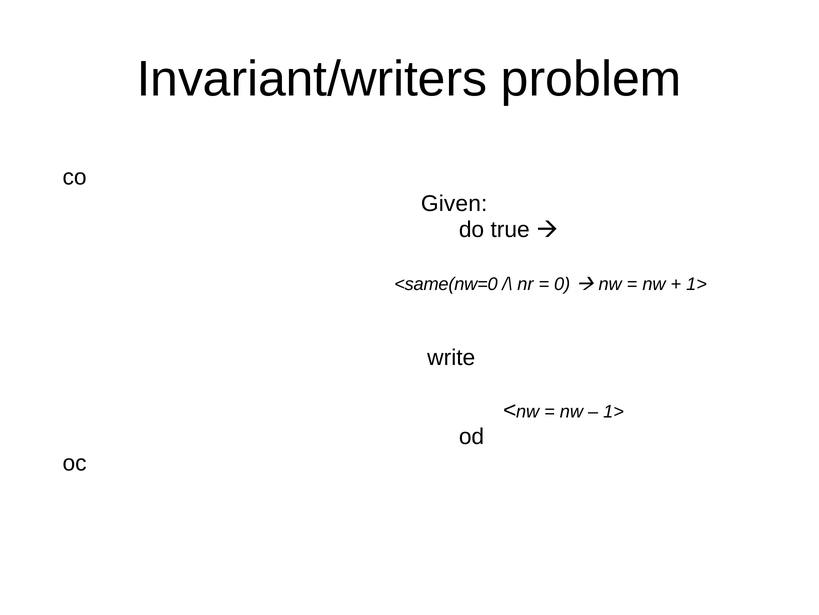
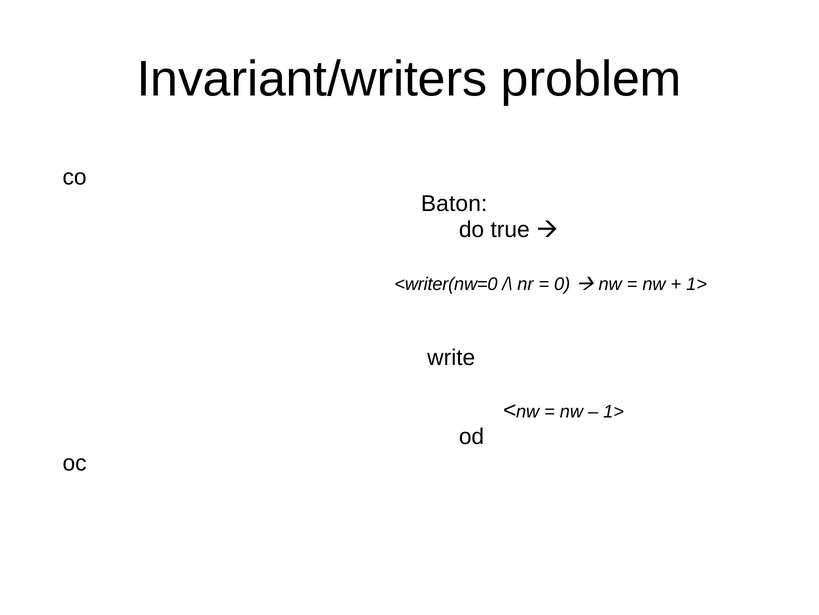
Given: Given -> Baton (454, 203)
<same(nw=0: <same(nw=0 -> <writer(nw=0 (446, 284)
